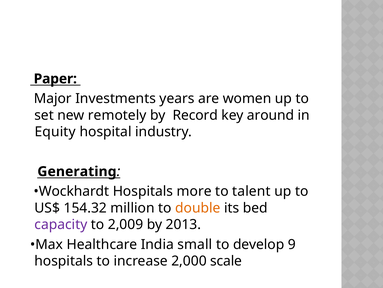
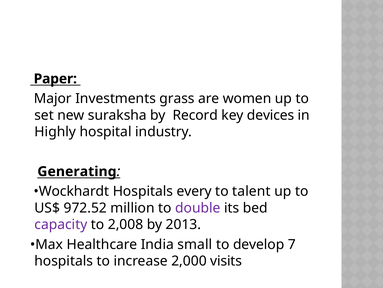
years: years -> grass (177, 98)
remotely: remotely -> suraksha (117, 115)
around: around -> devices (271, 115)
Equity: Equity -> Highly (55, 132)
more: more -> every (194, 191)
154.32: 154.32 -> 972.52 (85, 207)
double colour: orange -> purple (198, 207)
2,009: 2,009 -> 2,008 (126, 224)
9: 9 -> 7 (292, 244)
scale: scale -> visits (226, 260)
